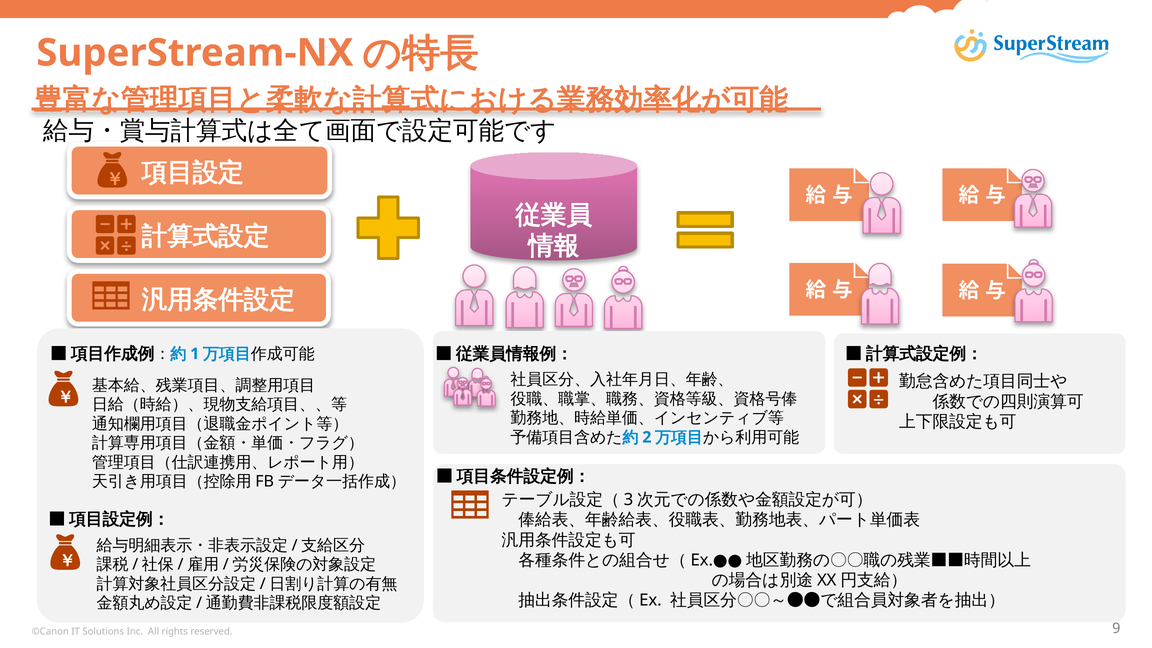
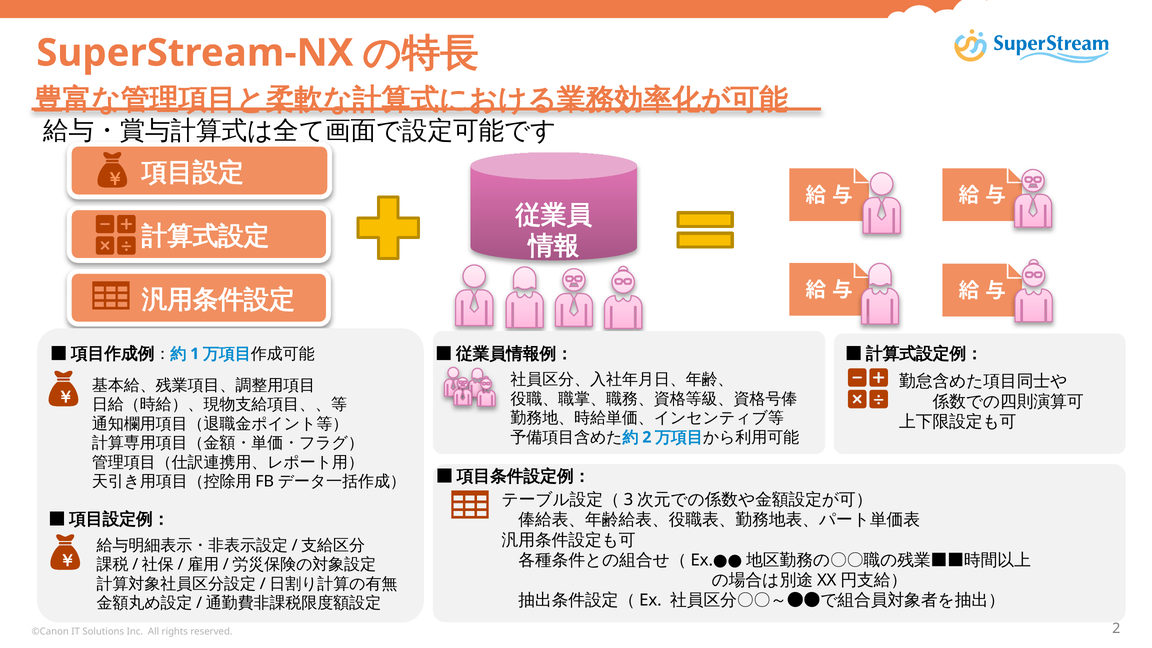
reserved 9: 9 -> 2 (1116, 628)
